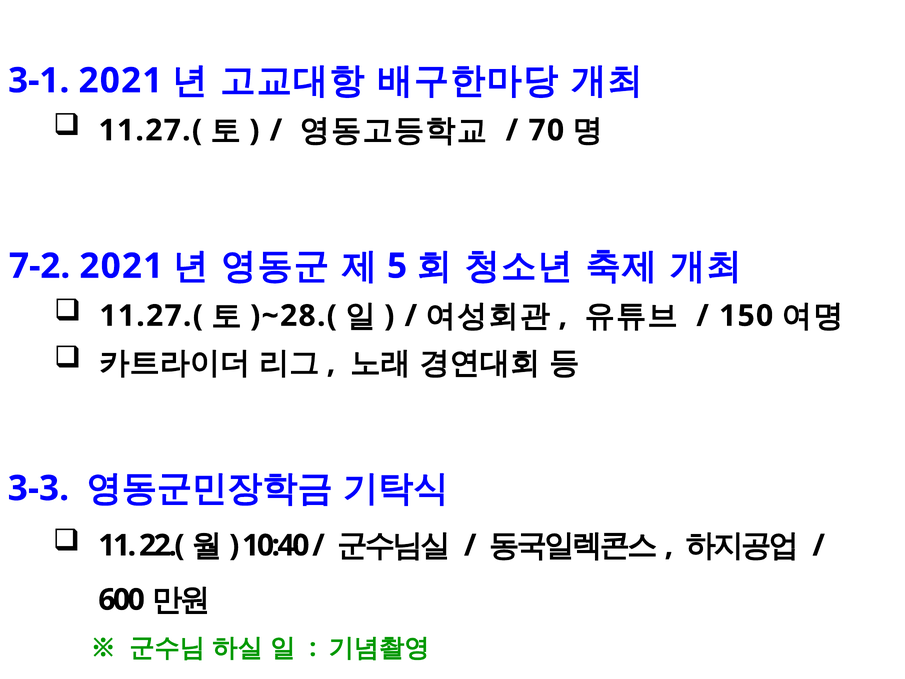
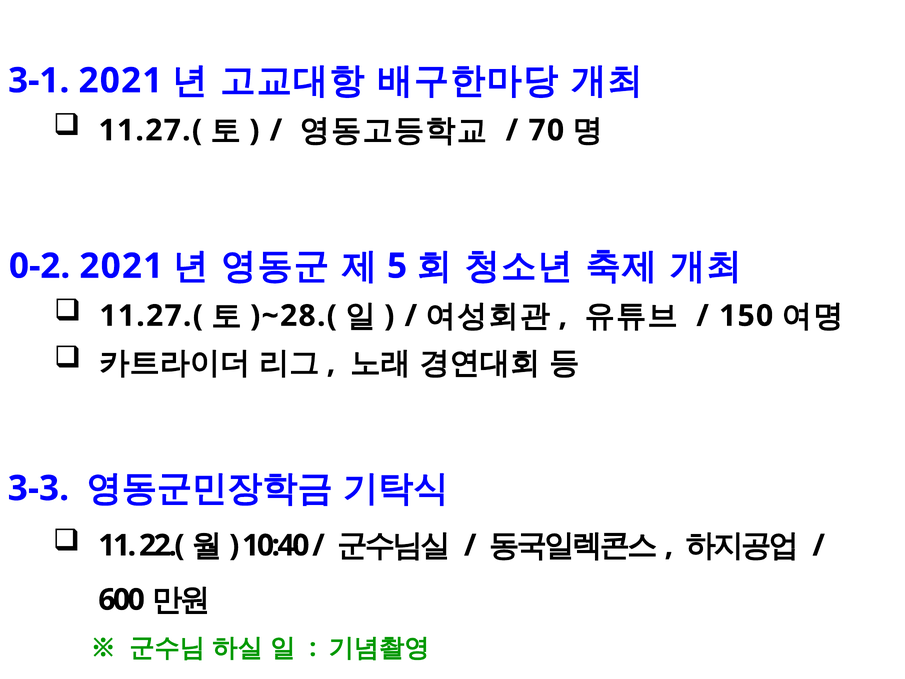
7-2: 7-2 -> 0-2 (40, 266)
